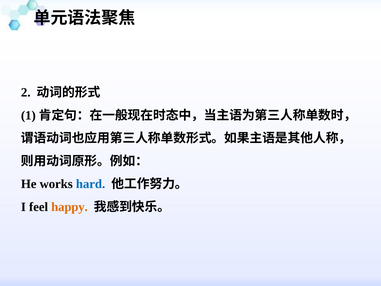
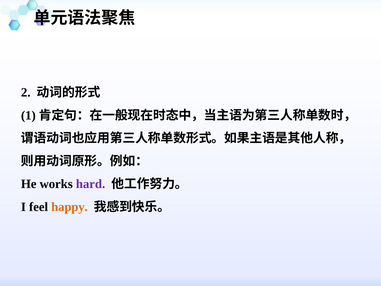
hard colour: blue -> purple (91, 184)
